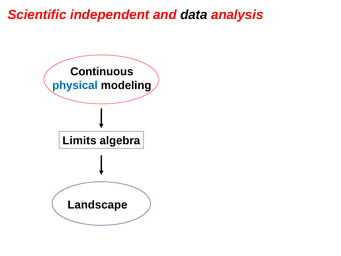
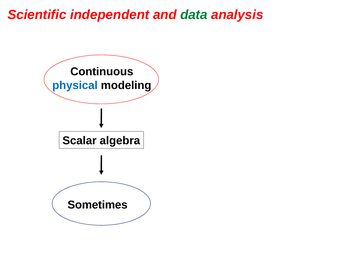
data colour: black -> green (194, 15)
Limits: Limits -> Scalar (80, 140)
Landscape: Landscape -> Sometimes (98, 205)
